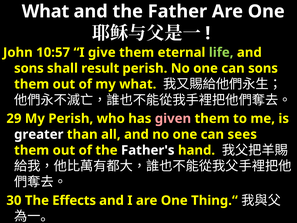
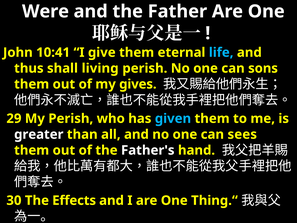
What: What -> Were (45, 11)
10:57: 10:57 -> 10:41 (53, 52)
life colour: light green -> light blue (221, 52)
sons: sons -> thus (29, 68)
result: result -> living (100, 68)
my what: what -> gives (138, 84)
given colour: pink -> light blue (173, 118)
